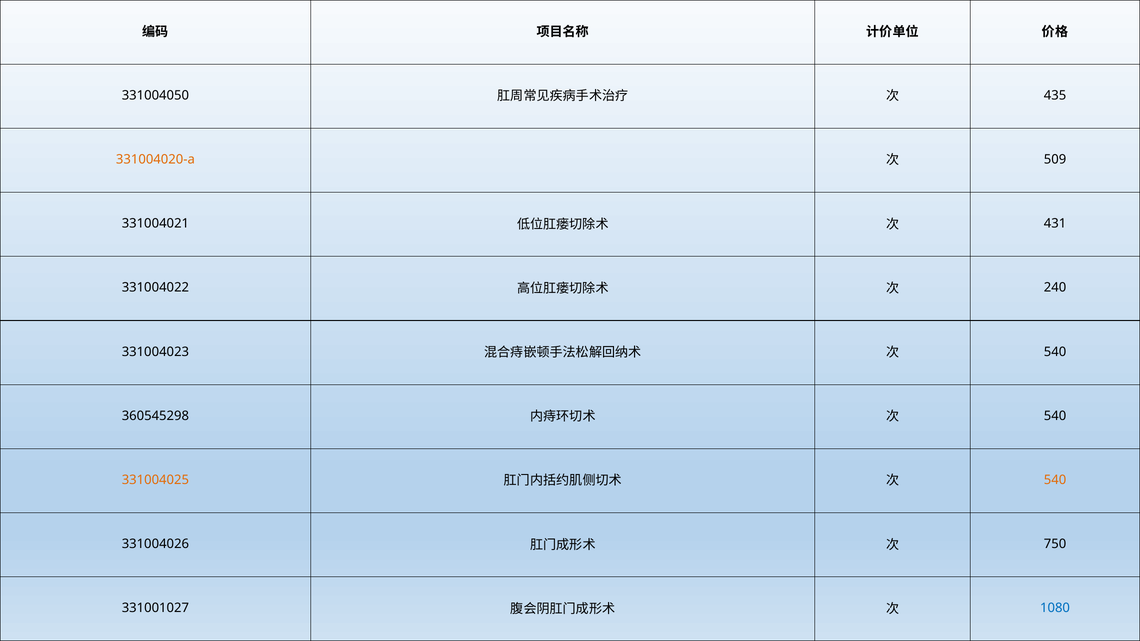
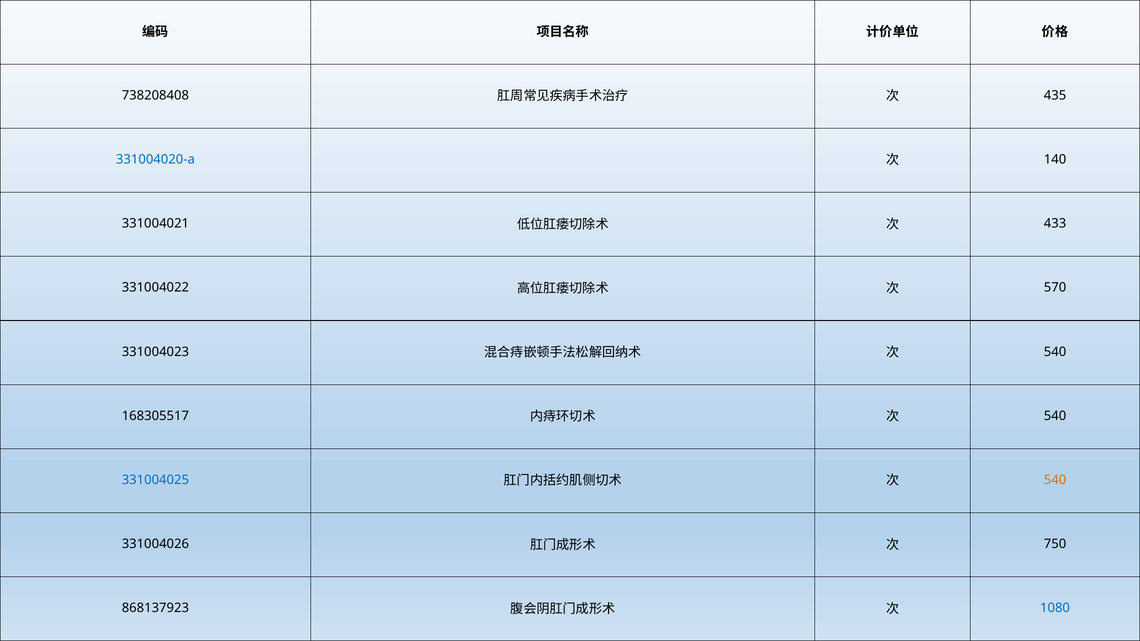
331004050: 331004050 -> 738208408 (155, 95)
331004020-a colour: orange -> blue (155, 160)
509: 509 -> 140 (1055, 160)
431: 431 -> 433 (1055, 224)
240: 240 -> 570 (1055, 288)
360545298: 360545298 -> 168305517 (155, 416)
331004025 colour: orange -> blue (155, 480)
331001027: 331001027 -> 868137923 (155, 608)
